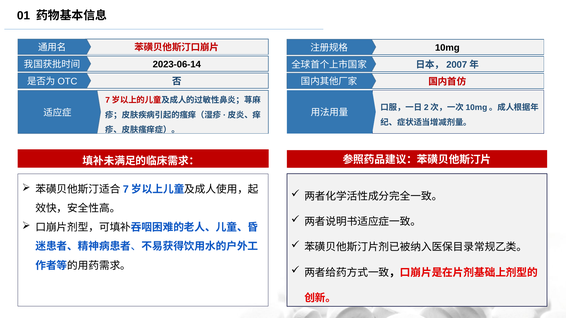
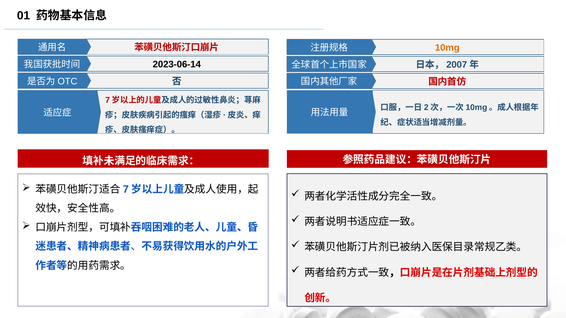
10mg colour: black -> orange (447, 48)
